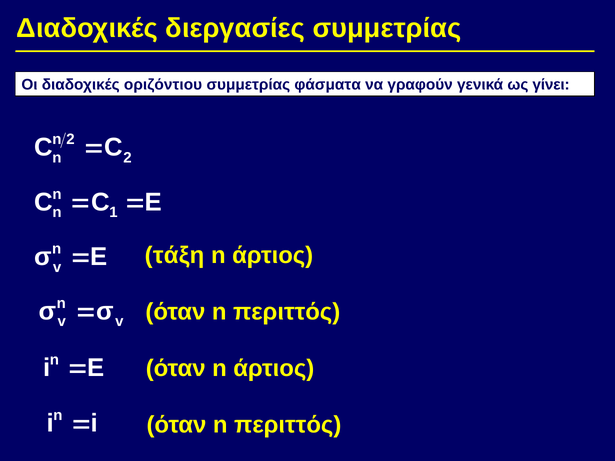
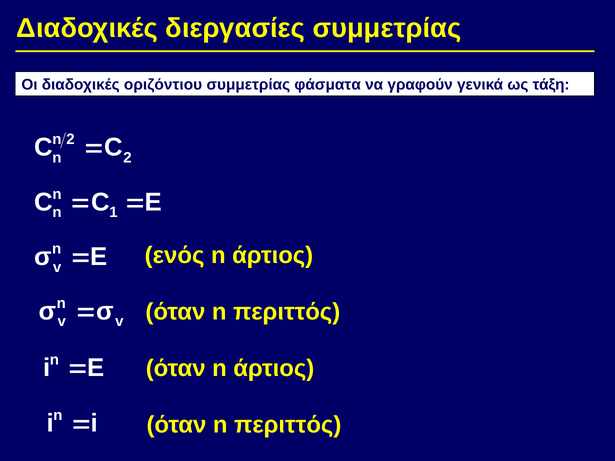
γίνει: γίνει -> τάξη (551, 85)
τάξη: τάξη -> ενός (175, 256)
